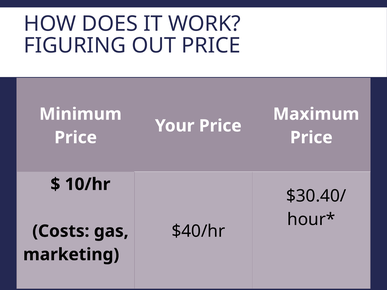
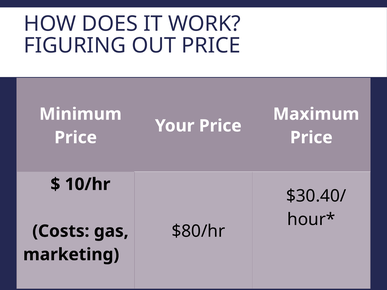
$40/hr: $40/hr -> $80/hr (198, 231)
